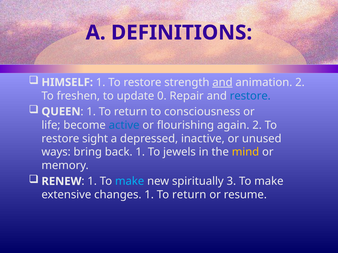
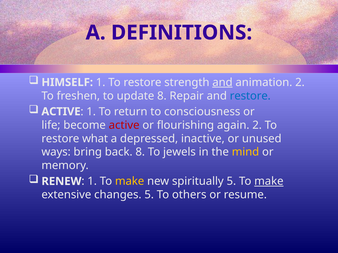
update 0: 0 -> 8 (162, 96)
QUEEN: QUEEN -> ACTIVE (61, 112)
active colour: blue -> red (124, 125)
sight: sight -> what (95, 139)
back 1: 1 -> 8 (140, 152)
make colour: light blue -> yellow (130, 182)
spiritually 3: 3 -> 5 (231, 182)
make underline: none -> present (269, 182)
changes 1: 1 -> 5 (149, 195)
return: return -> others (189, 195)
